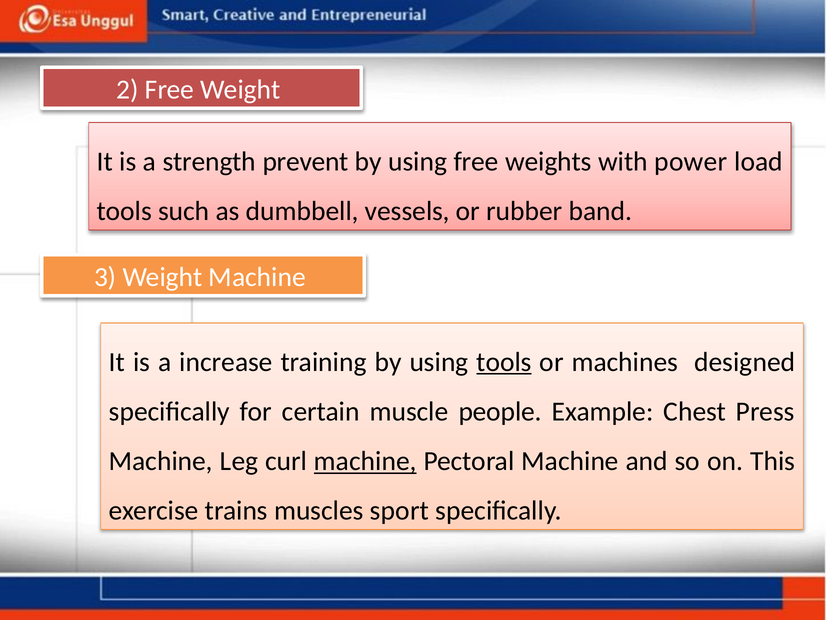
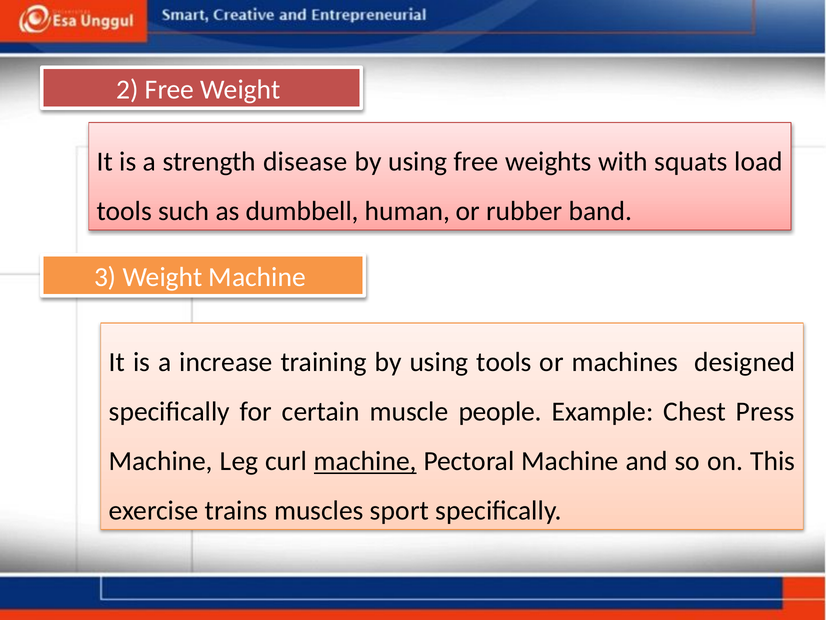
prevent: prevent -> disease (305, 162)
power: power -> squats (691, 162)
vessels: vessels -> human (407, 211)
tools underline: present -> none (504, 362)
